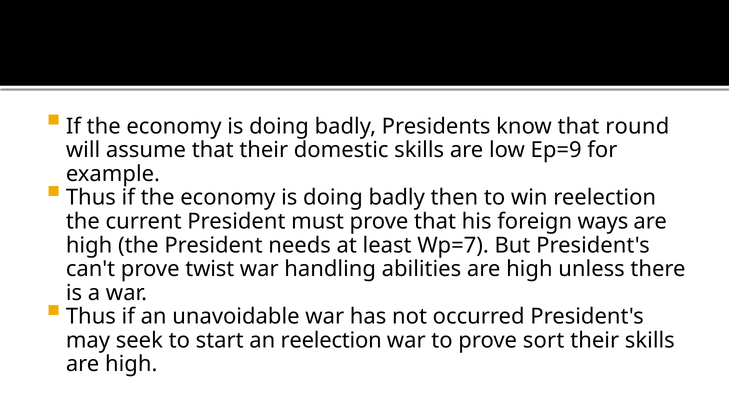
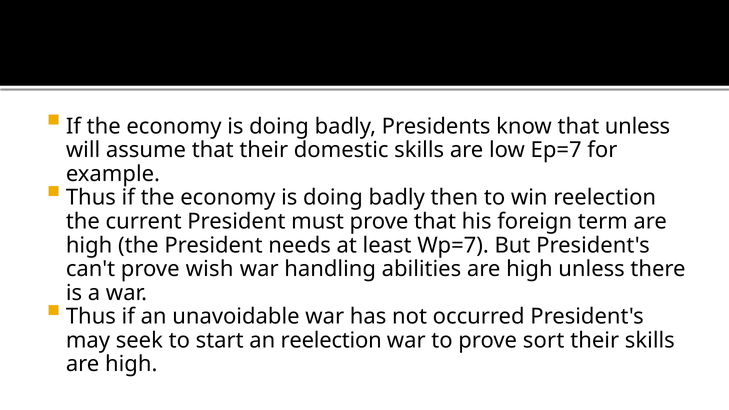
that round: round -> unless (638, 126)
Ep=9: Ep=9 -> Ep=7 (556, 150)
ways: ways -> term (603, 221)
twist: twist -> wish (210, 269)
